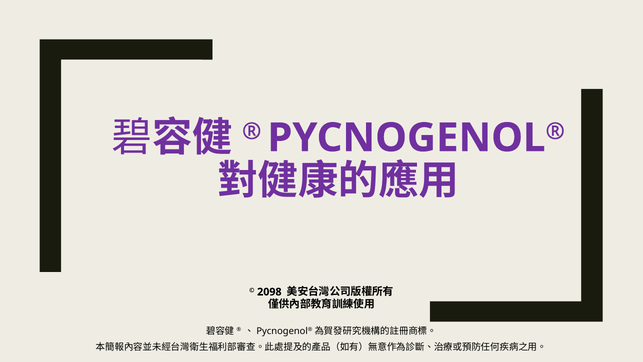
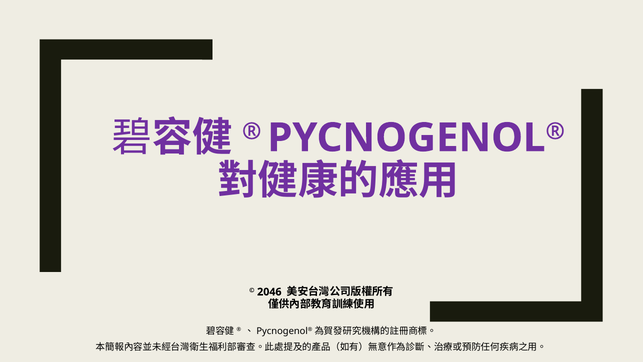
2098: 2098 -> 2046 (269, 292)
